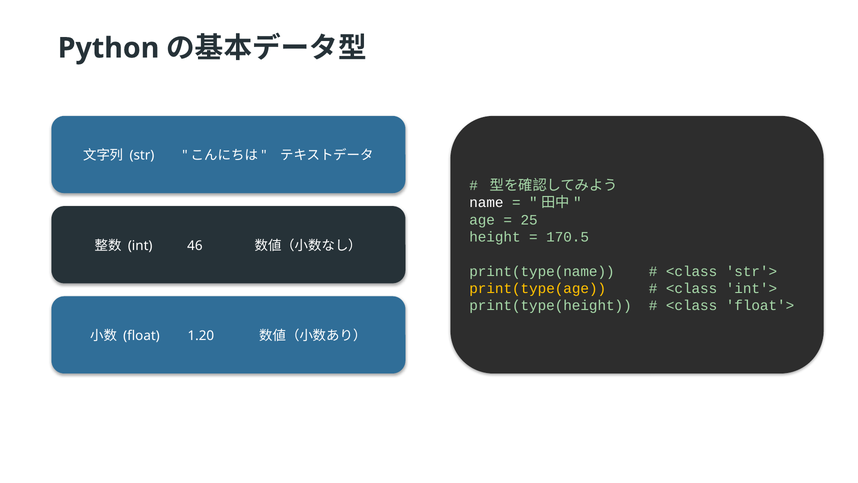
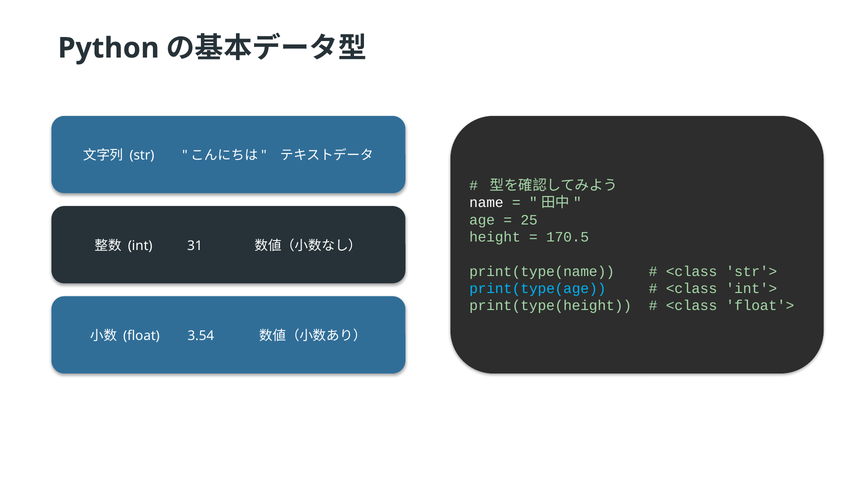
46: 46 -> 31 (195, 245)
print(type(age colour: yellow -> light blue (538, 288)
1.20: 1.20 -> 3.54 (201, 336)
